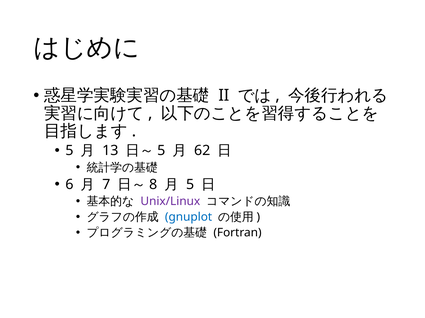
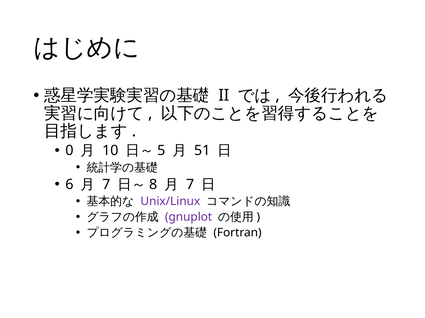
5: 5 -> 0 (69, 151)
13: 13 -> 10 (110, 151)
62: 62 -> 51 (202, 151)
5: 5 -> 7 (190, 185)
gnuplot colour: blue -> purple (189, 218)
